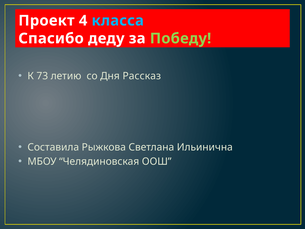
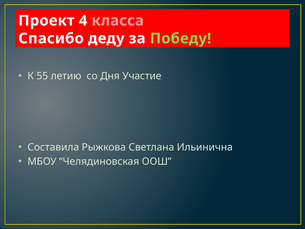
класса colour: light blue -> pink (118, 21)
73: 73 -> 55 (42, 76)
Рассказ: Рассказ -> Участие (142, 76)
